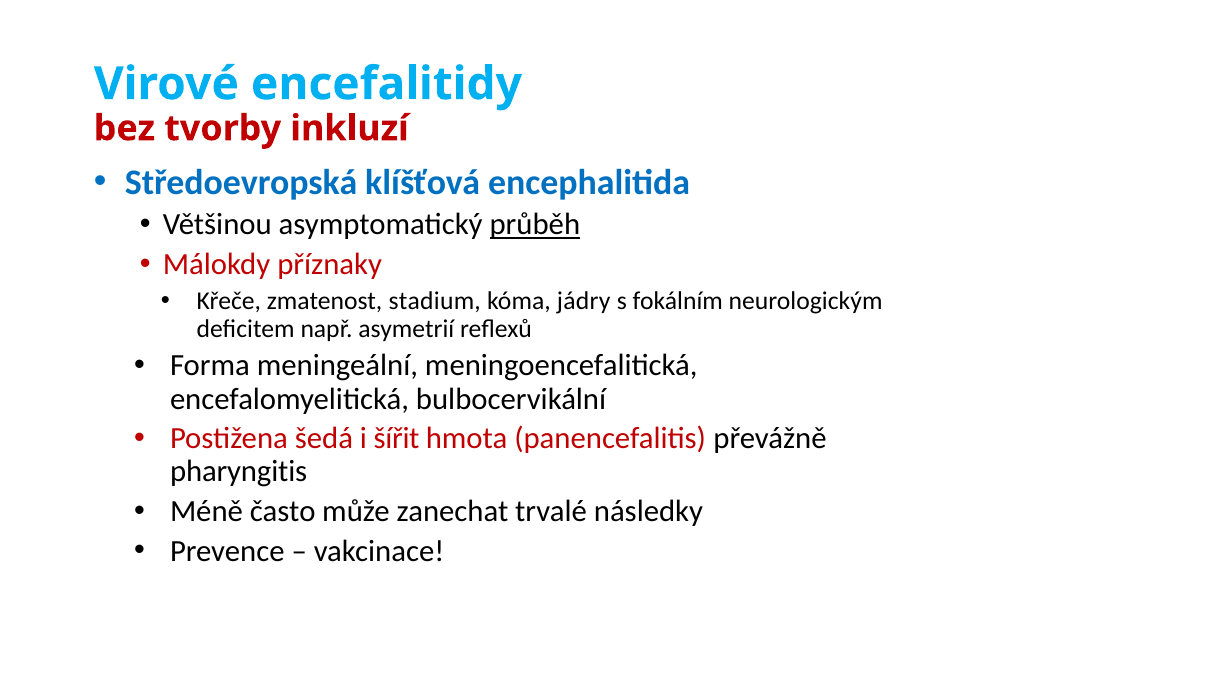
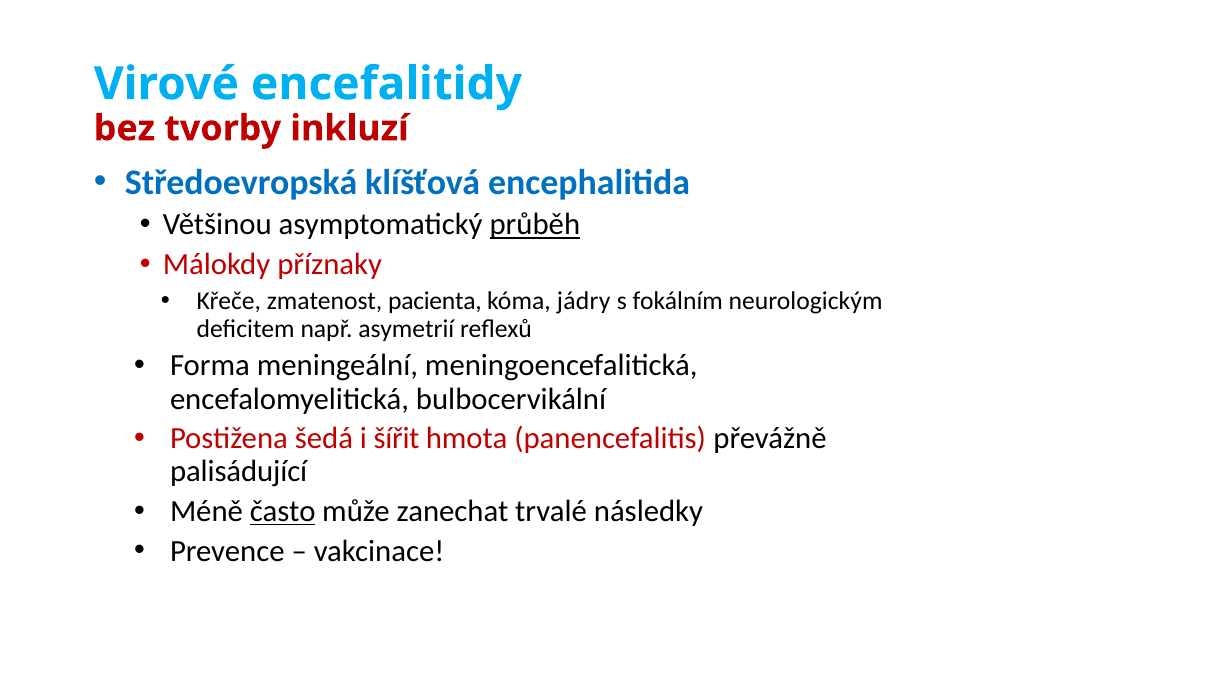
stadium: stadium -> pacienta (435, 301)
pharyngitis: pharyngitis -> palisádující (239, 472)
často underline: none -> present (283, 511)
